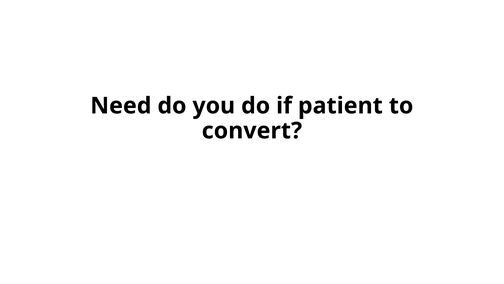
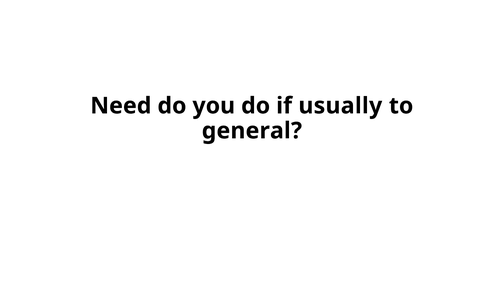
patient: patient -> usually (340, 106)
convert: convert -> general (252, 131)
